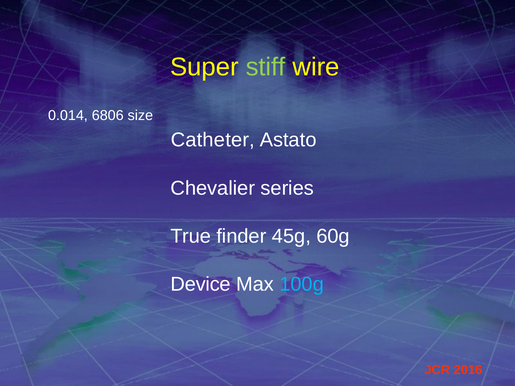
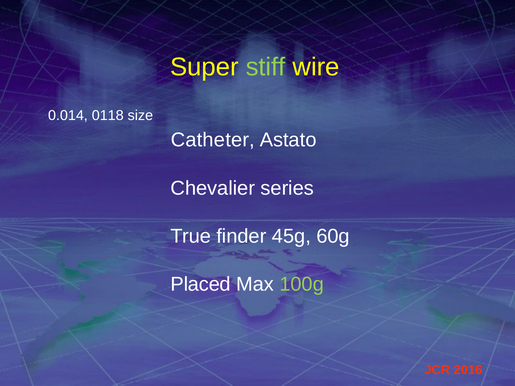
6806: 6806 -> 0118 (108, 116)
Device: Device -> Placed (201, 284)
100g colour: light blue -> light green (302, 284)
